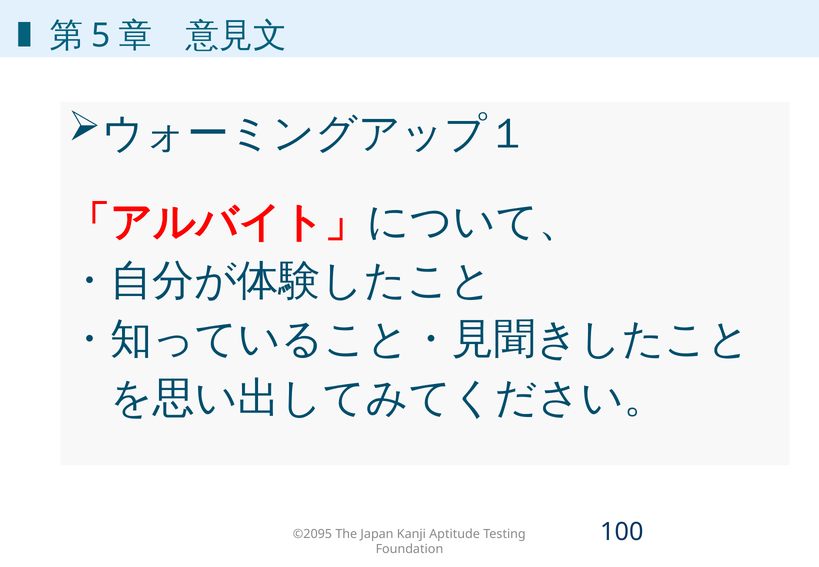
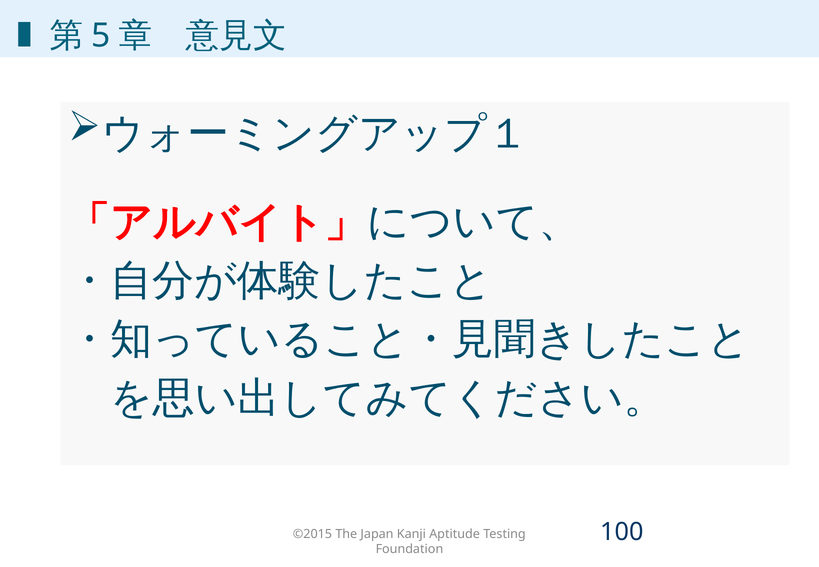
©2095: ©2095 -> ©2015 (312, 534)
